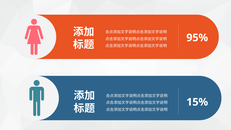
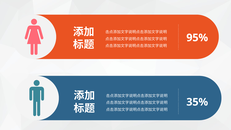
15%: 15% -> 35% (197, 102)
